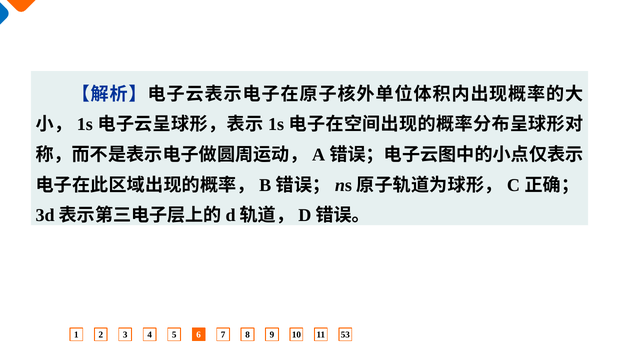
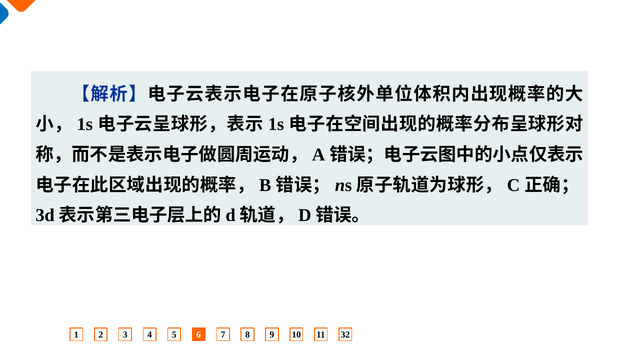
53: 53 -> 32 (345, 335)
